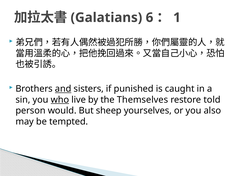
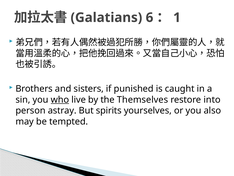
and underline: present -> none (63, 89)
told: told -> into (212, 99)
would: would -> astray (62, 110)
sheep: sheep -> spirits (109, 110)
